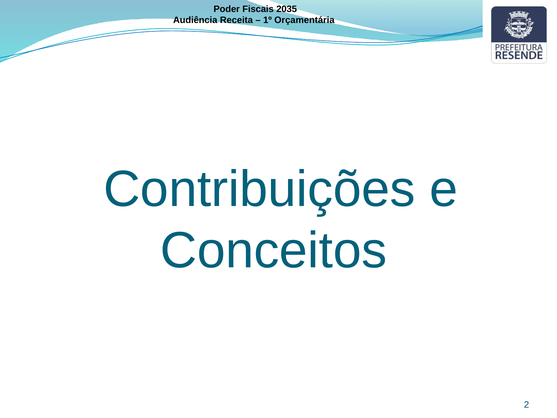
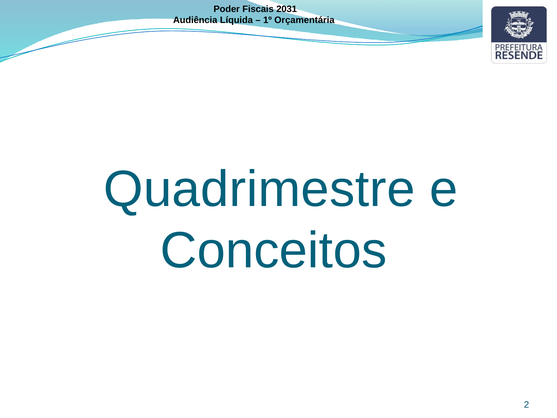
2035: 2035 -> 2031 (287, 9)
Receita: Receita -> Líquida (236, 20)
Contribuições: Contribuições -> Quadrimestre (259, 189)
